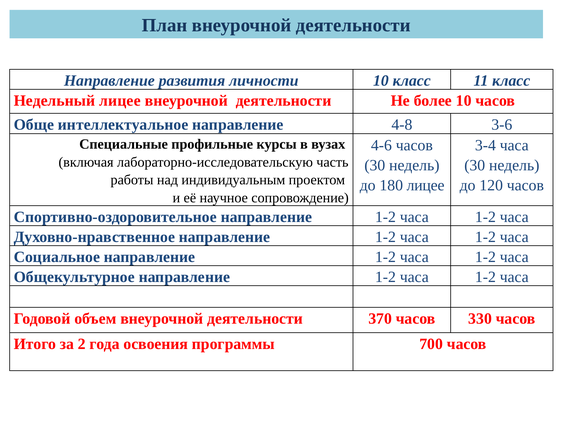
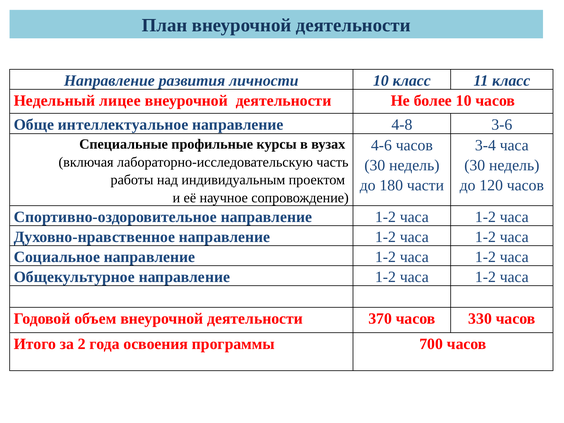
180 лицее: лицее -> части (425, 185)
